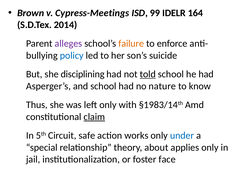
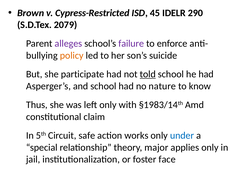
Cypress-Meetings: Cypress-Meetings -> Cypress-Restricted (92, 13)
99: 99 -> 45 (155, 13)
164: 164 -> 290 (195, 13)
2014: 2014 -> 2079 (66, 25)
failure colour: orange -> purple (131, 43)
policy colour: blue -> orange (72, 55)
disciplining: disciplining -> participate (83, 74)
claim underline: present -> none (94, 116)
about: about -> major (156, 147)
